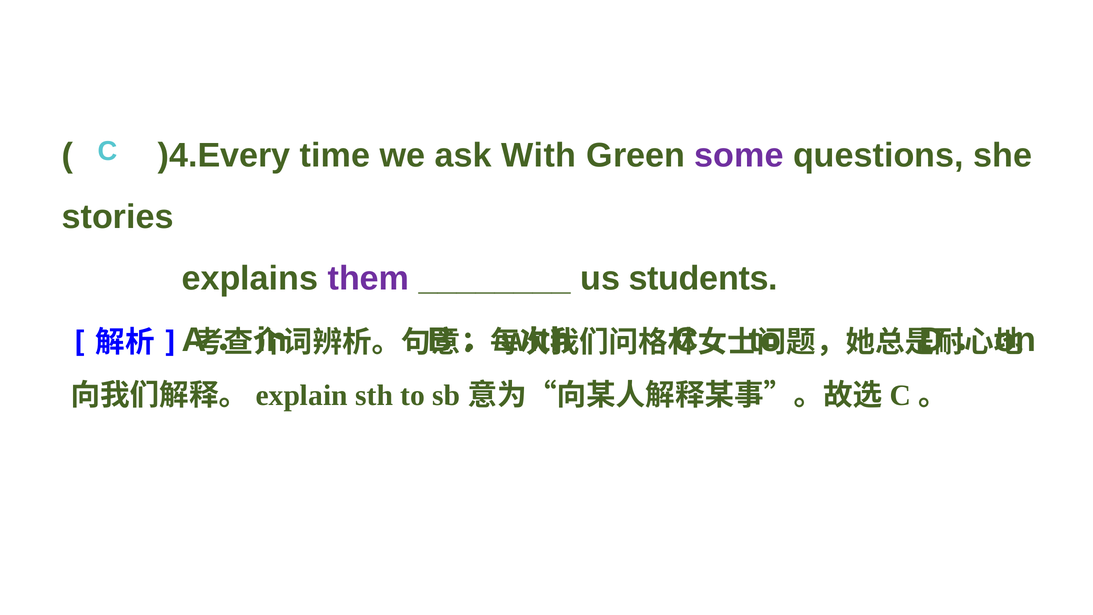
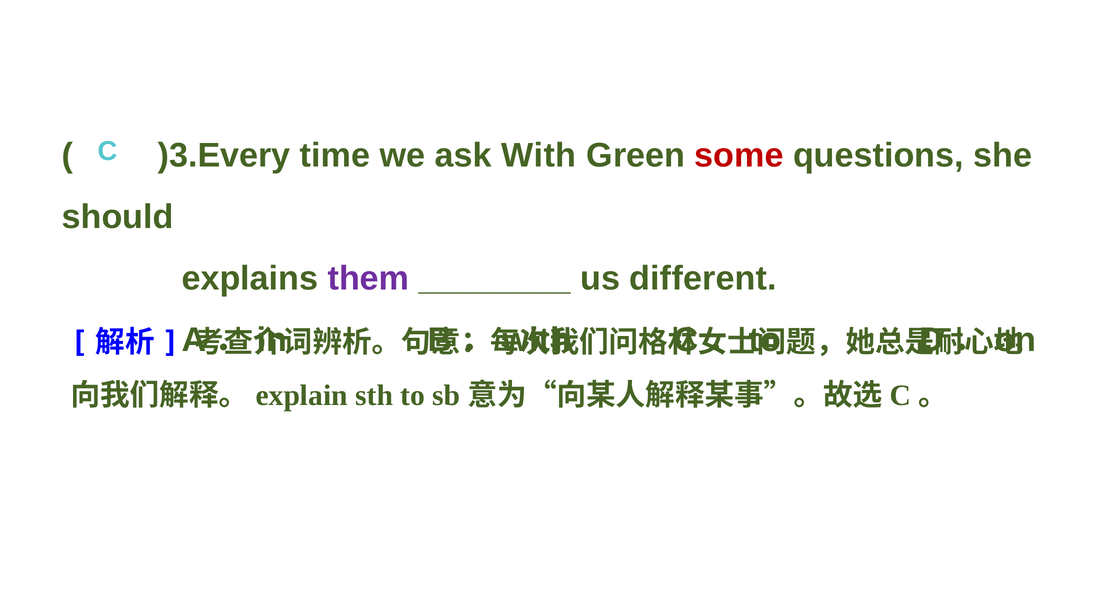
)4.Every: )4.Every -> )3.Every (224, 155)
some colour: purple -> red (739, 155)
stories: stories -> should (118, 217)
students: students -> different (703, 278)
